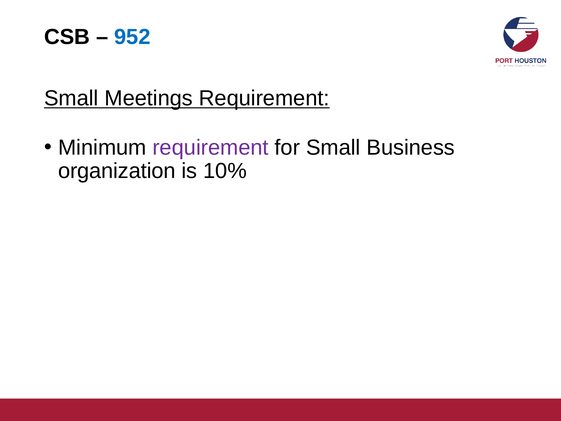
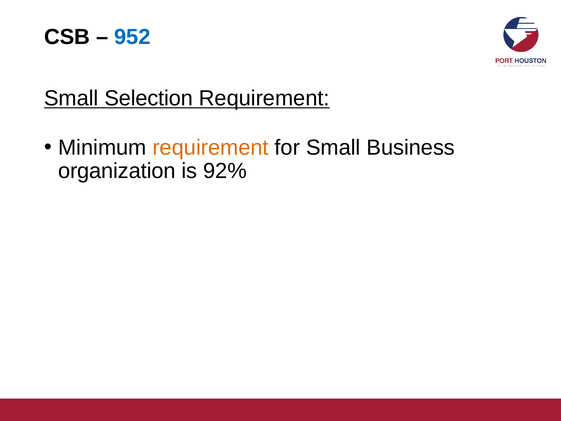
Meetings: Meetings -> Selection (149, 98)
requirement colour: purple -> orange (211, 147)
10%: 10% -> 92% (225, 171)
